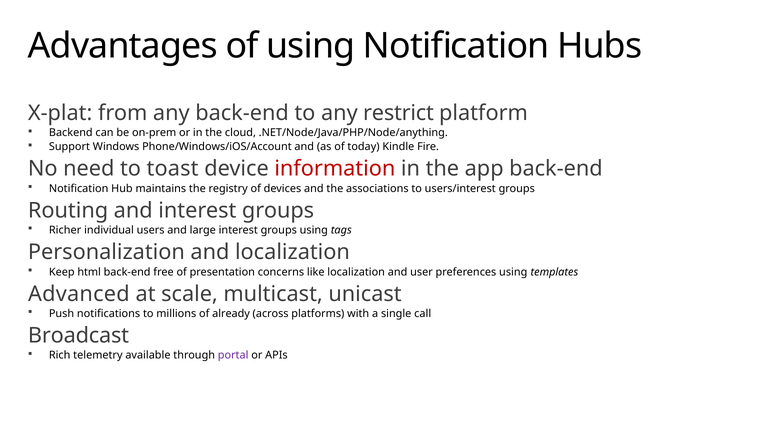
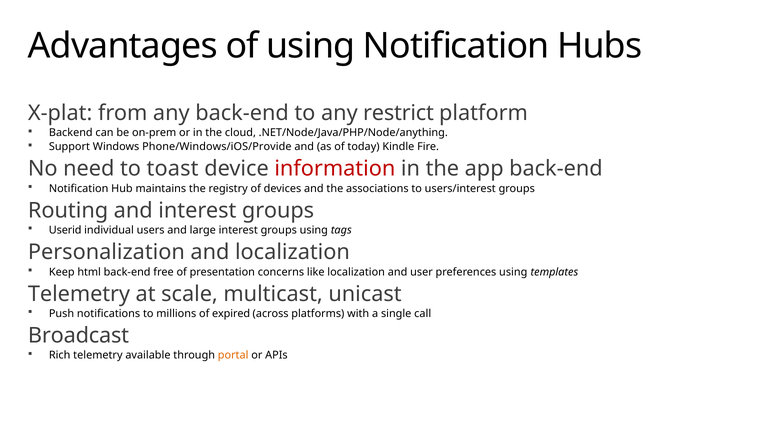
Phone/Windows/iOS/Account: Phone/Windows/iOS/Account -> Phone/Windows/iOS/Provide (217, 147)
Richer: Richer -> Userid (65, 230)
Advanced: Advanced -> Telemetry (79, 294)
already: already -> expired (231, 314)
portal colour: purple -> orange (233, 356)
